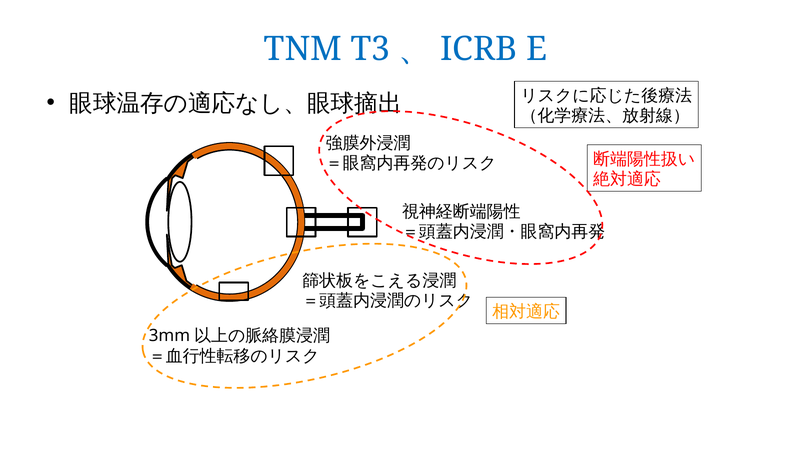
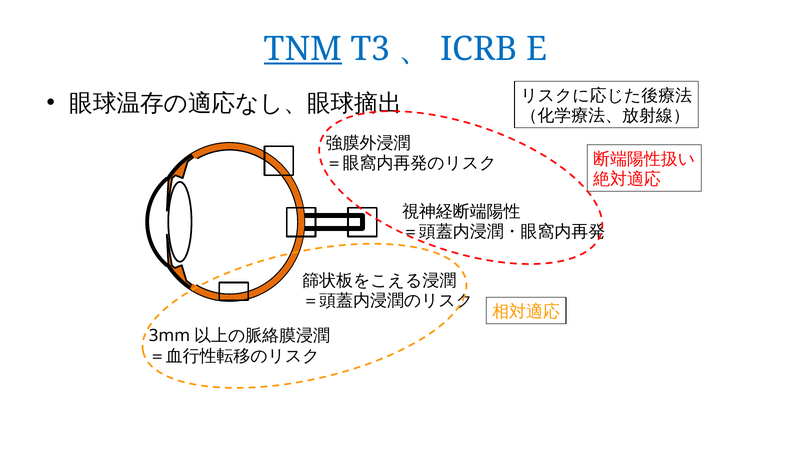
TNM underline: none -> present (303, 49)
